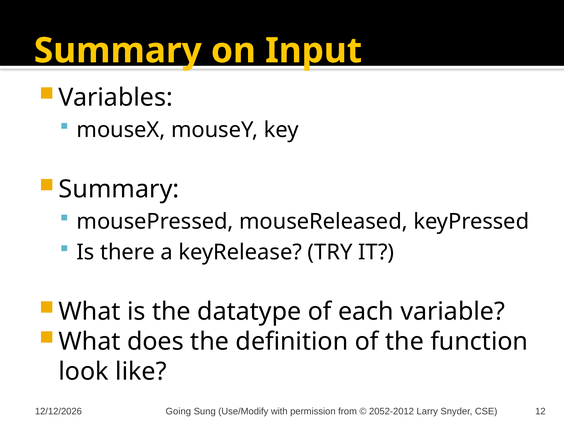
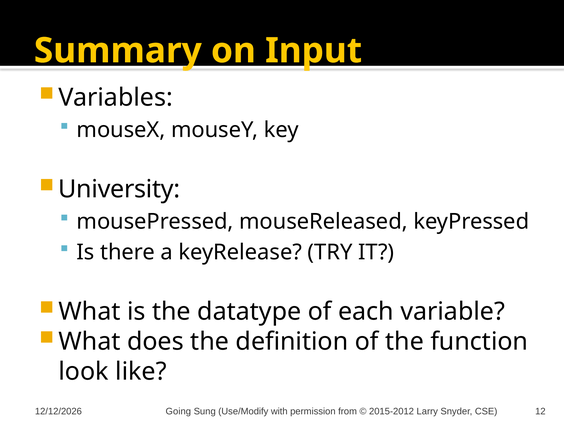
Summary: Summary -> University (119, 189)
2052-2012: 2052-2012 -> 2015-2012 (392, 411)
